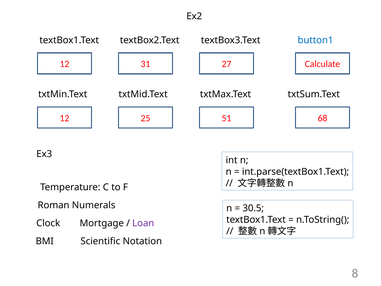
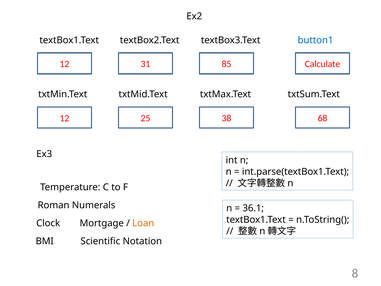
27: 27 -> 85 (226, 64)
51: 51 -> 38 (226, 118)
30.5: 30.5 -> 36.1 (253, 208)
Loan colour: purple -> orange (143, 223)
